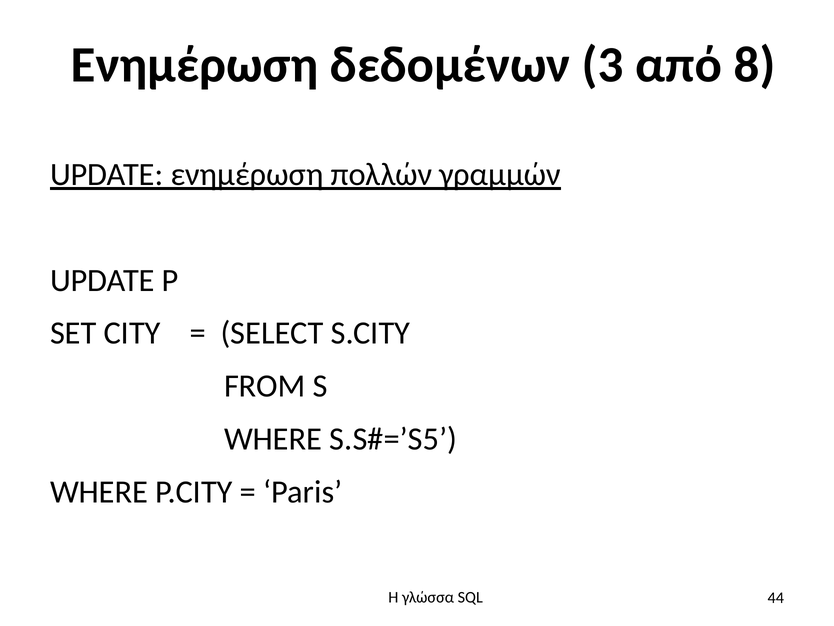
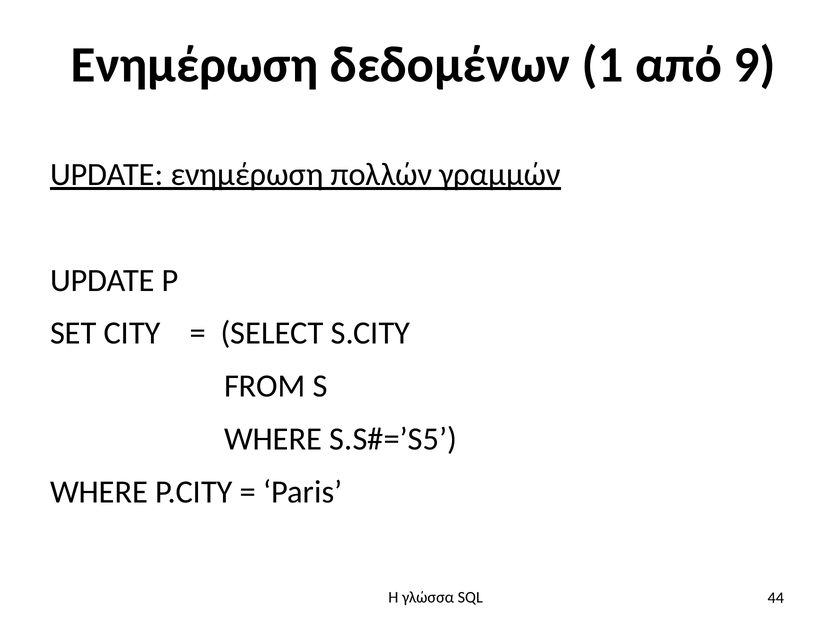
3: 3 -> 1 (603, 65)
8: 8 -> 9 (755, 65)
